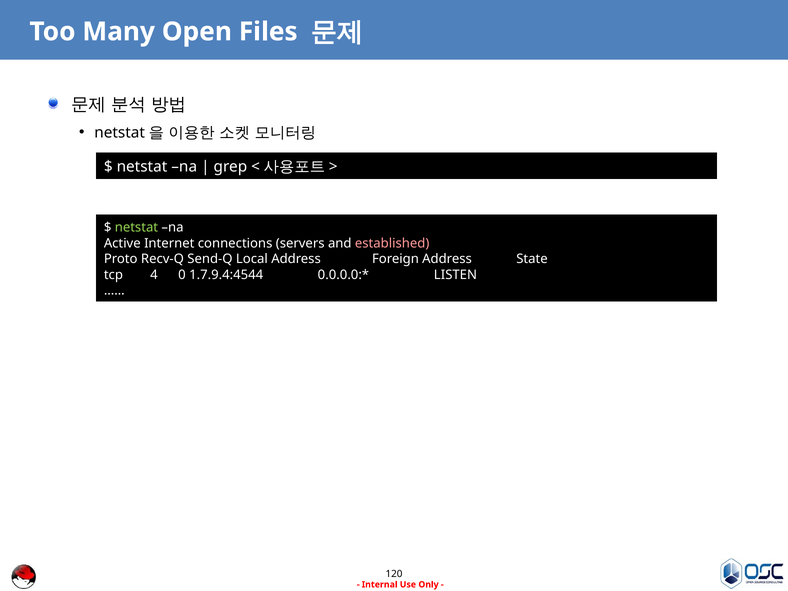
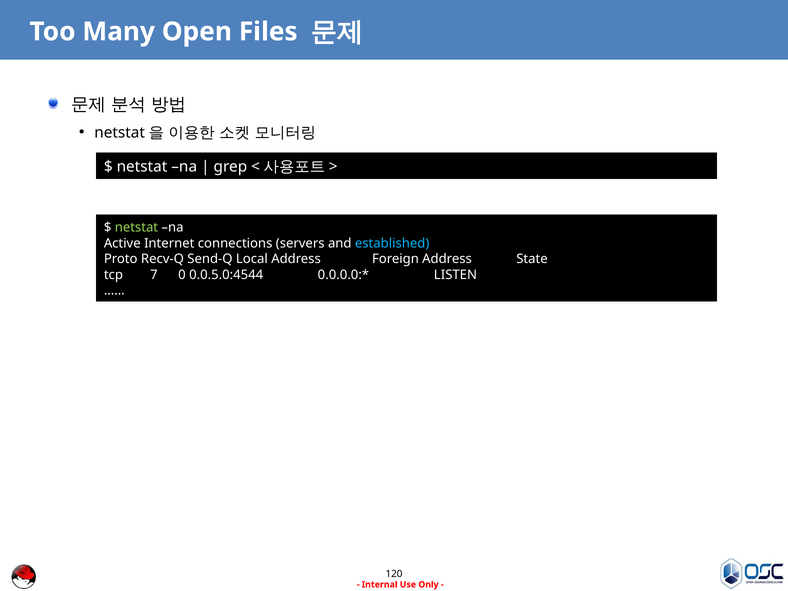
established colour: pink -> light blue (392, 243)
4: 4 -> 7 (154, 275)
1.7.9.4:4544: 1.7.9.4:4544 -> 0.0.5.0:4544 (226, 275)
